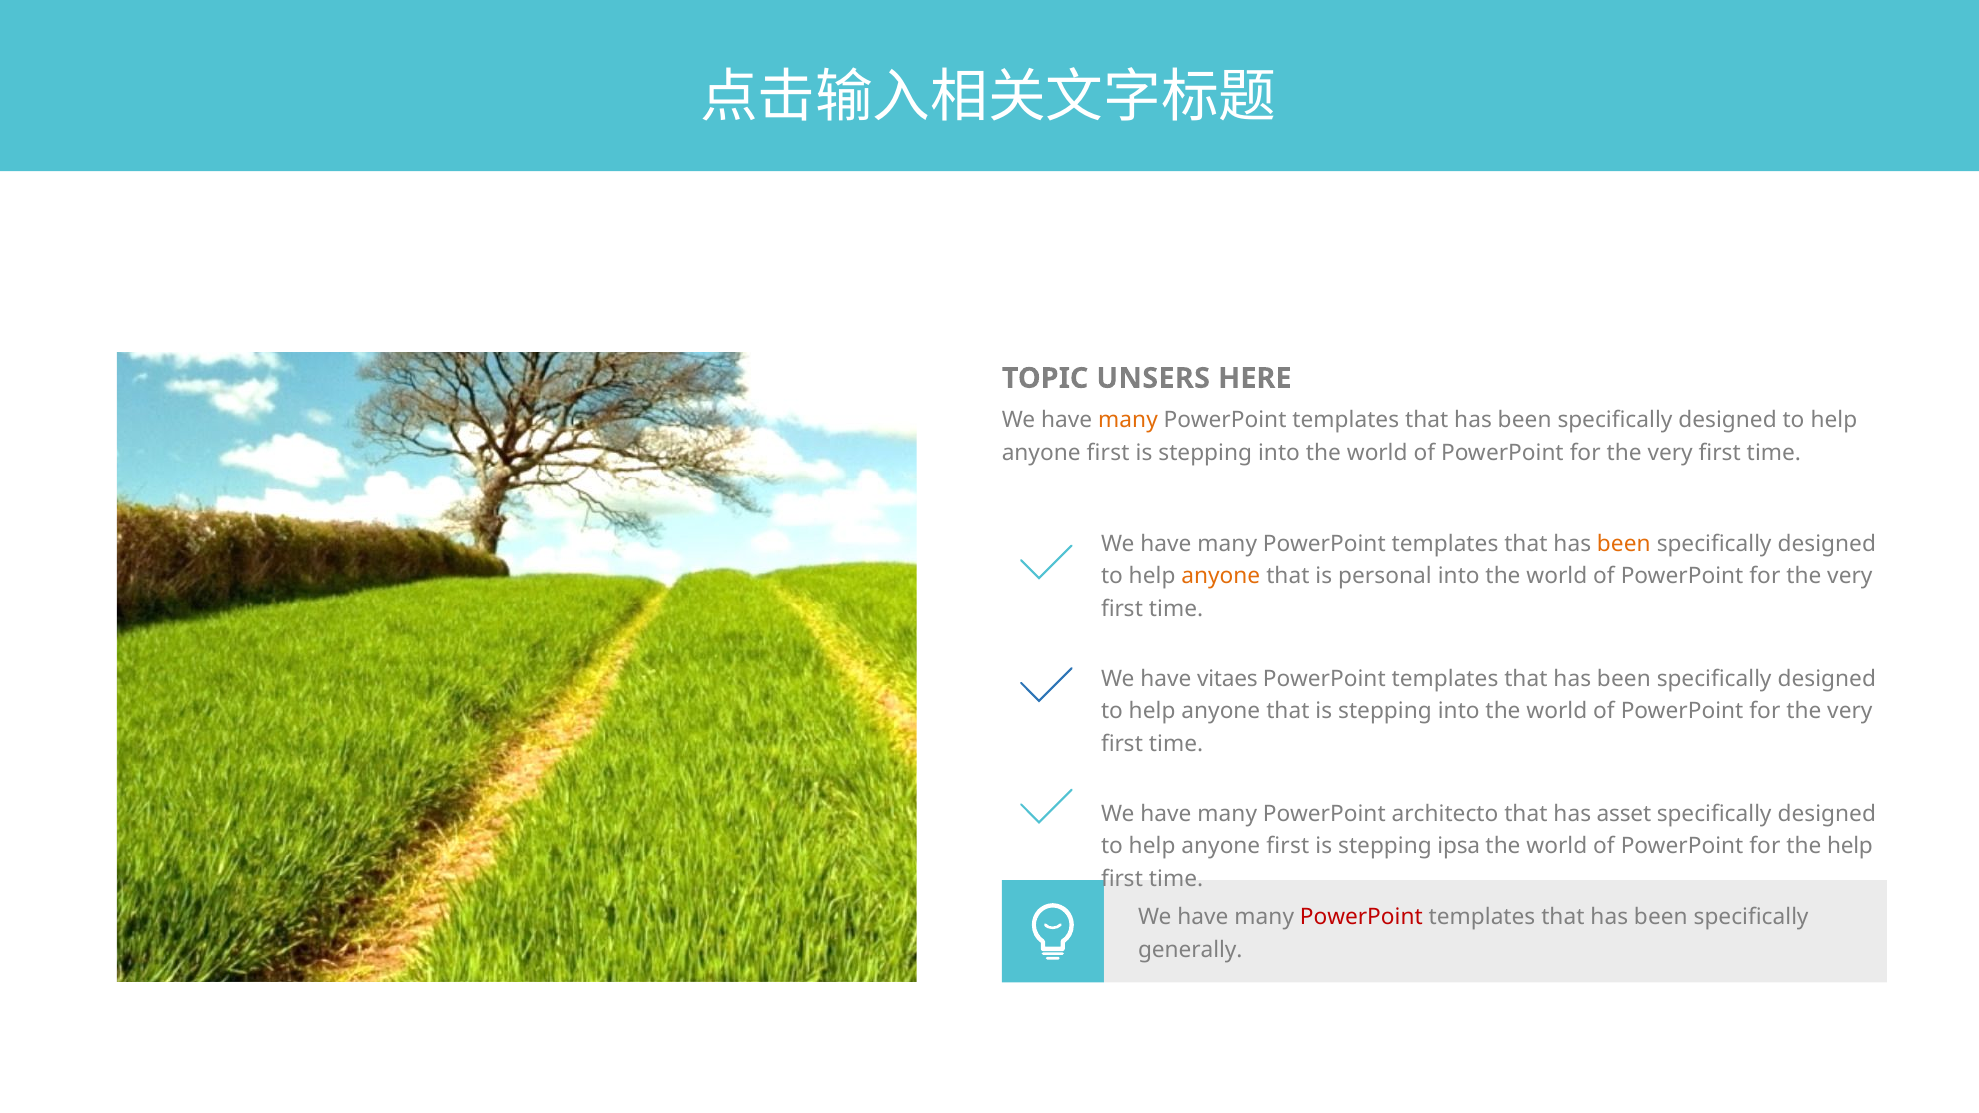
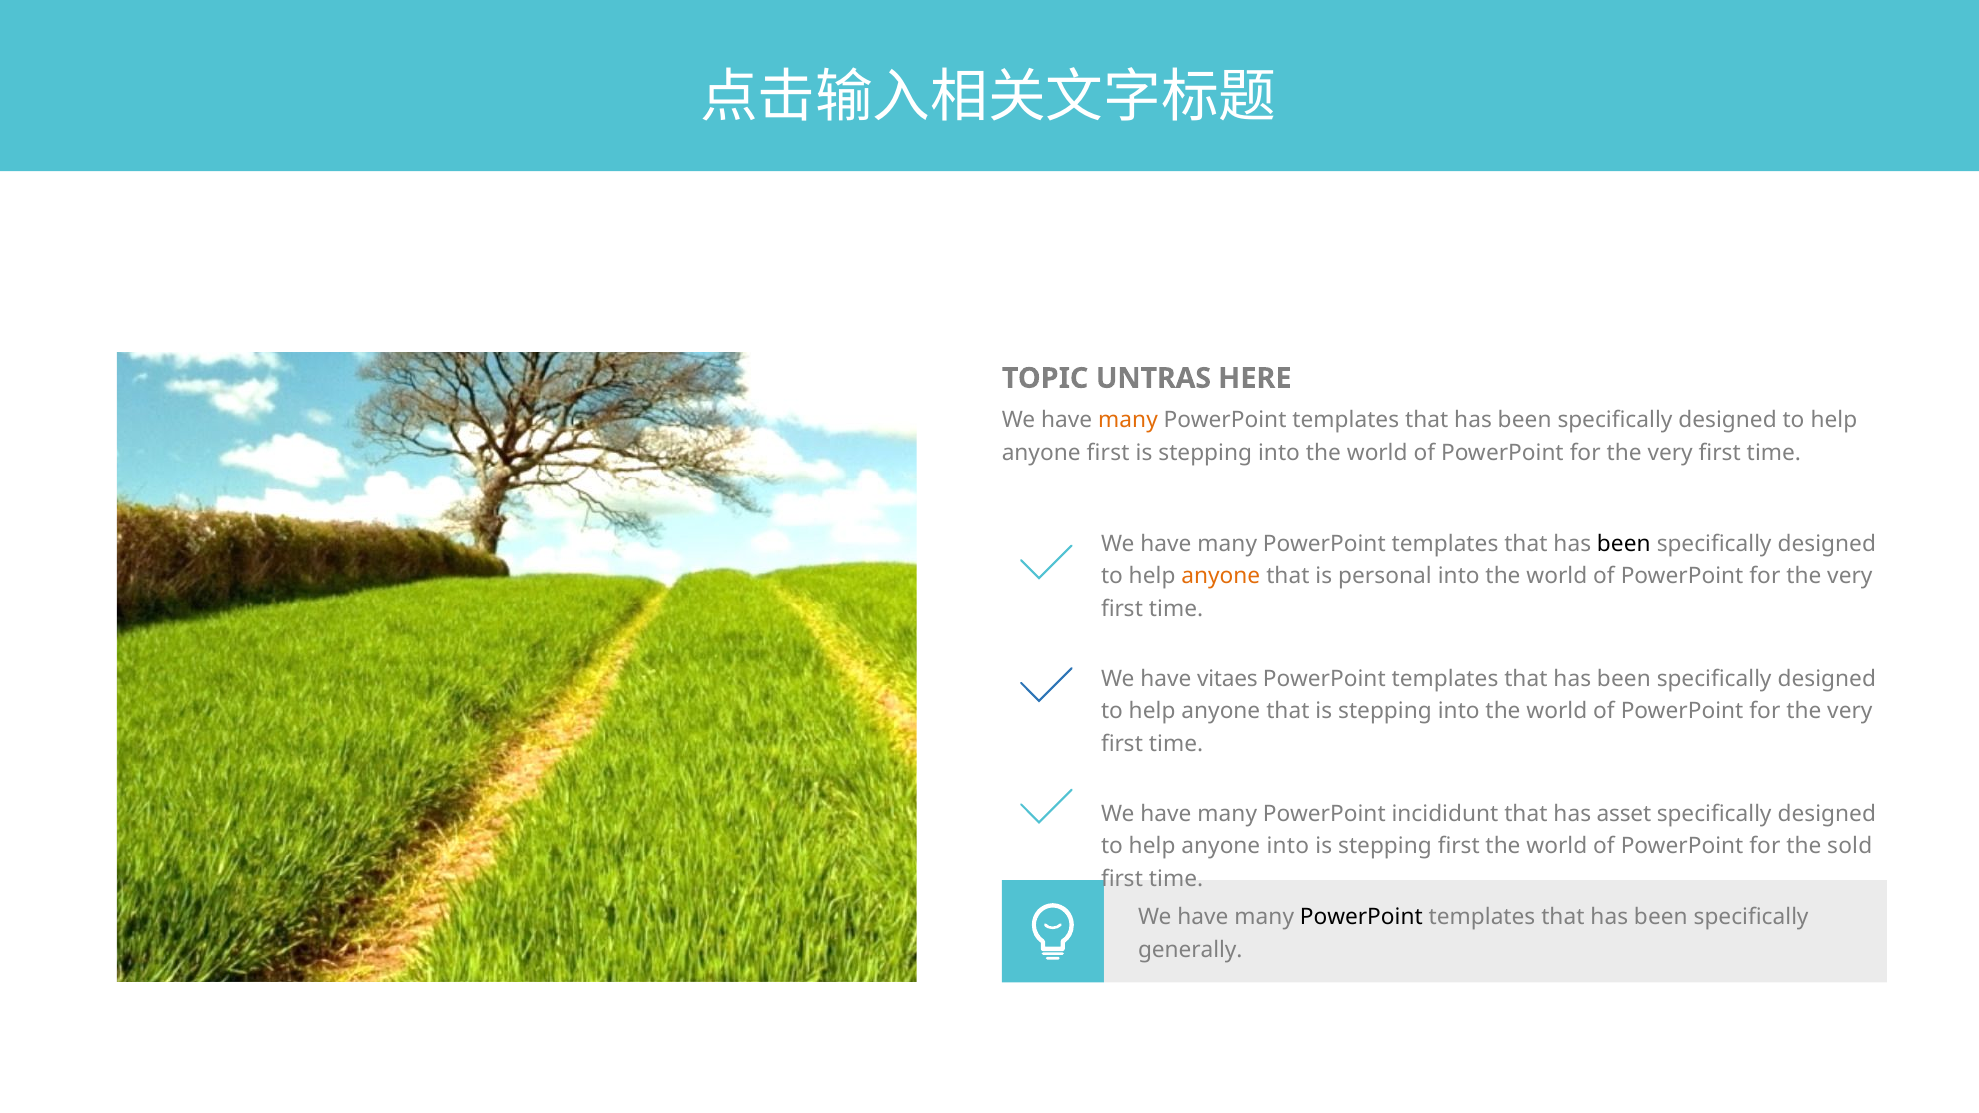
UNSERS: UNSERS -> UNTRAS (1153, 378)
been colour: orange -> black (1624, 544)
architecto: architecto -> incididunt (1445, 814)
first: first -> into (1288, 847)
stepping ipsa: ipsa -> first (1459, 847)
the help: help -> sold (1850, 847)
PowerPoint colour: red -> black (1361, 917)
